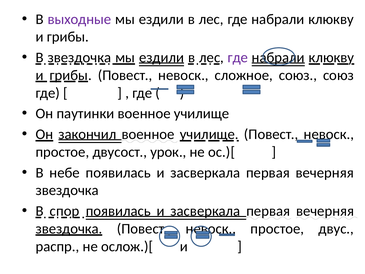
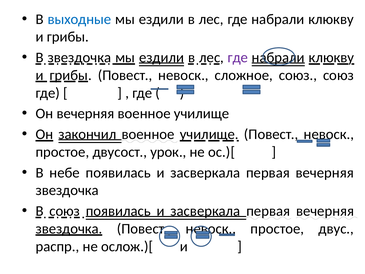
выходные colour: purple -> blue (79, 19)
Он паутинки: паутинки -> вечерняя (85, 114)
В спор: спор -> союз (65, 211)
